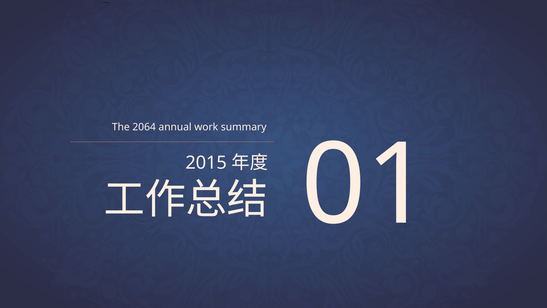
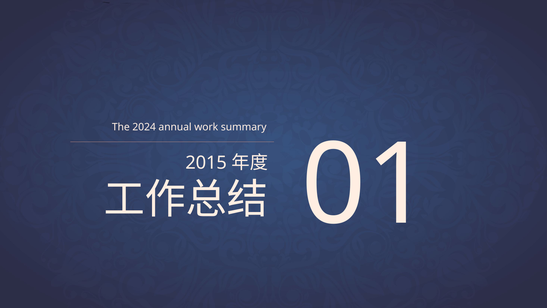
2064: 2064 -> 2024 (144, 127)
